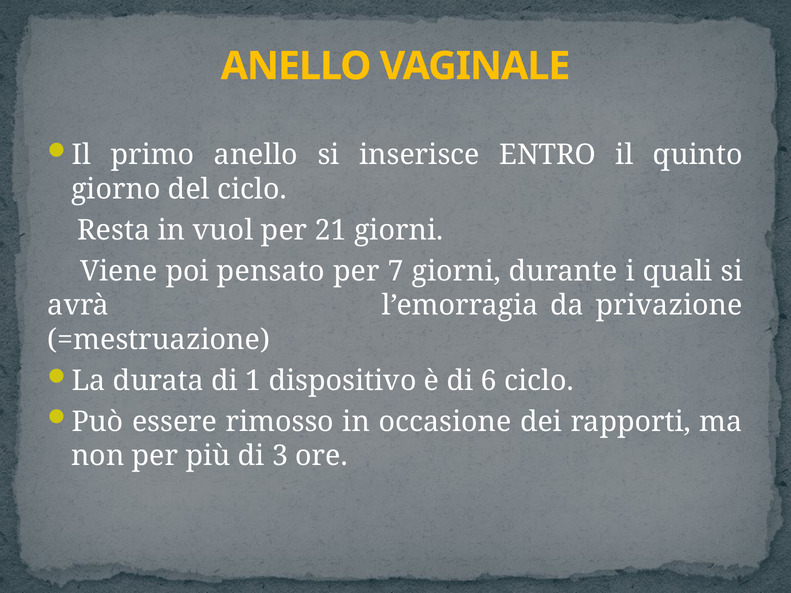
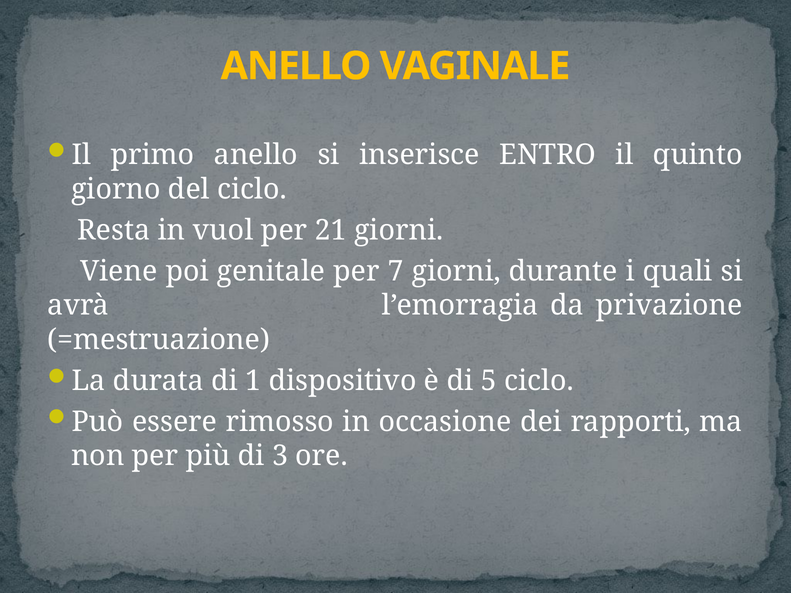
pensato: pensato -> genitale (271, 271)
6: 6 -> 5 (489, 381)
